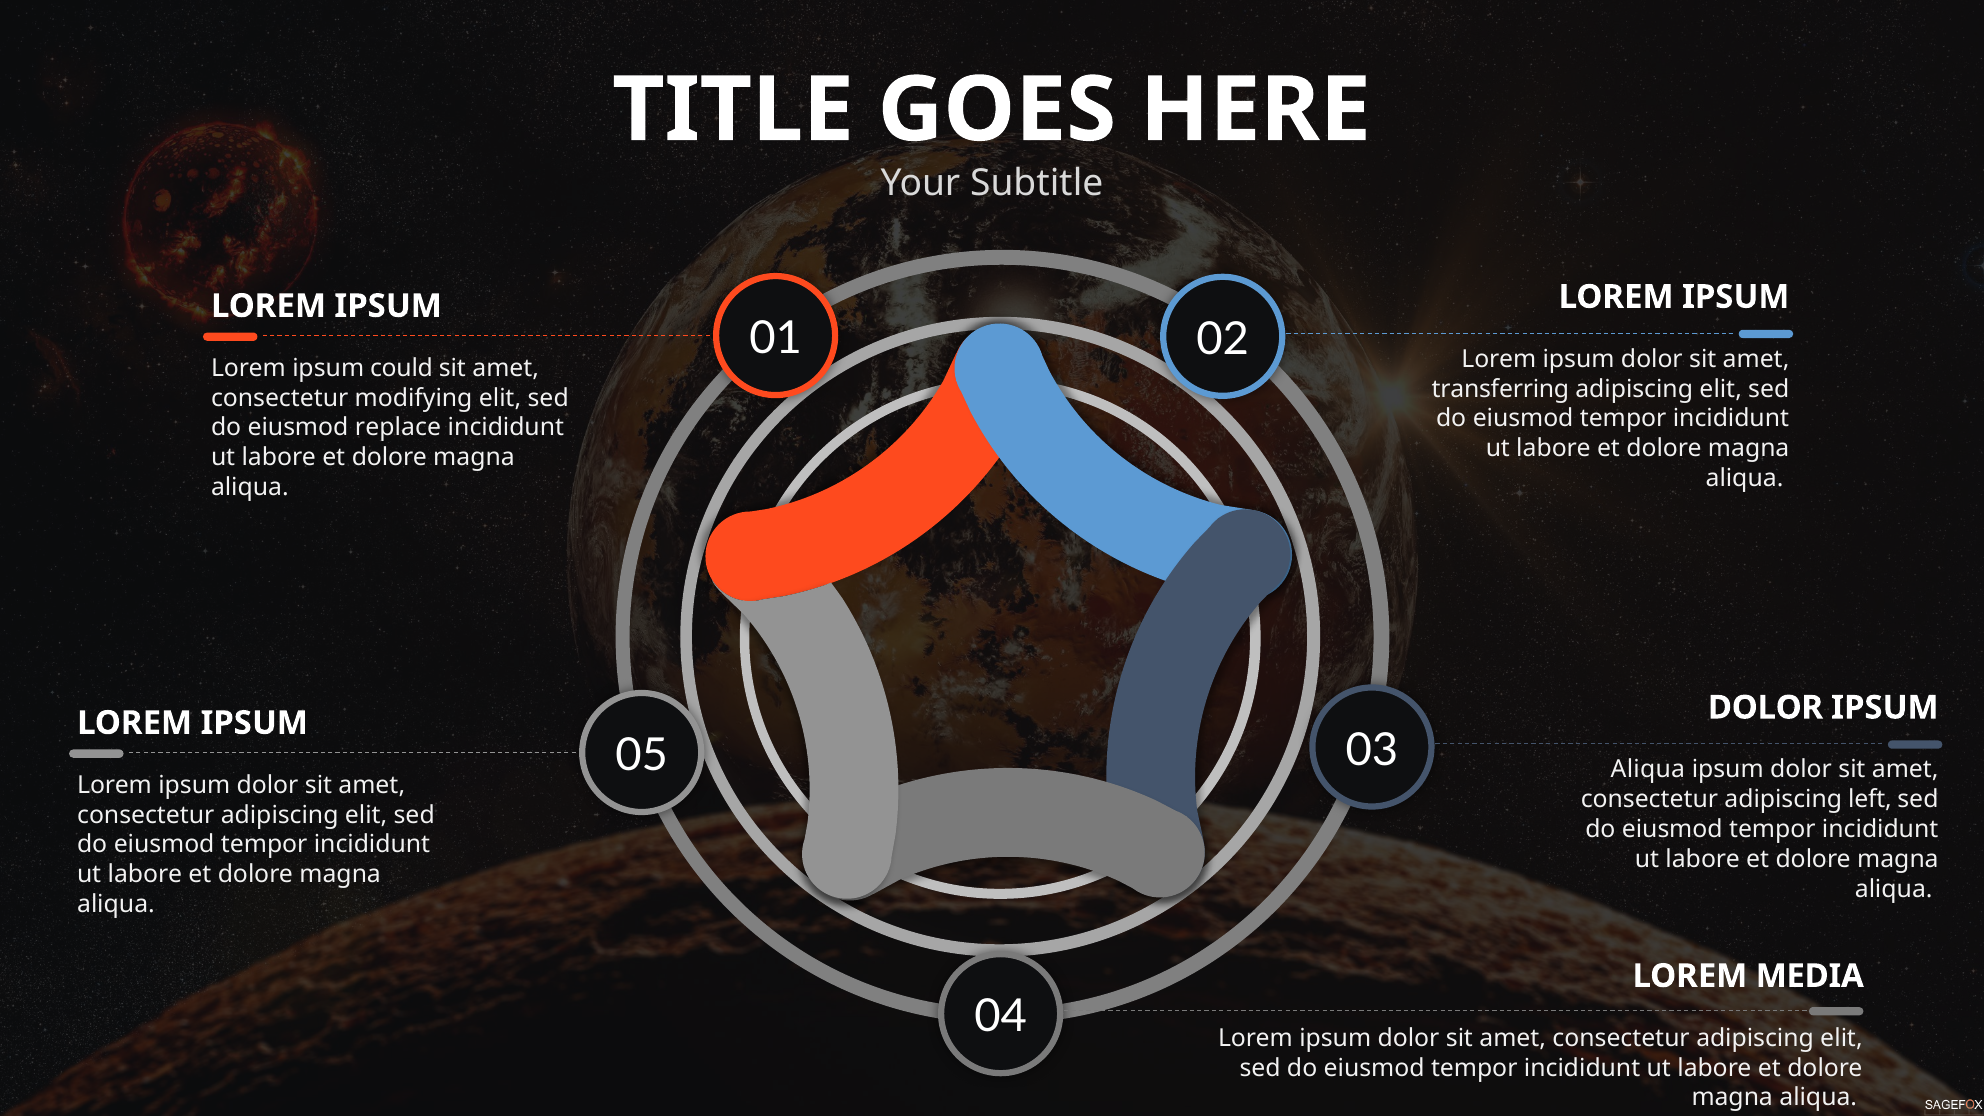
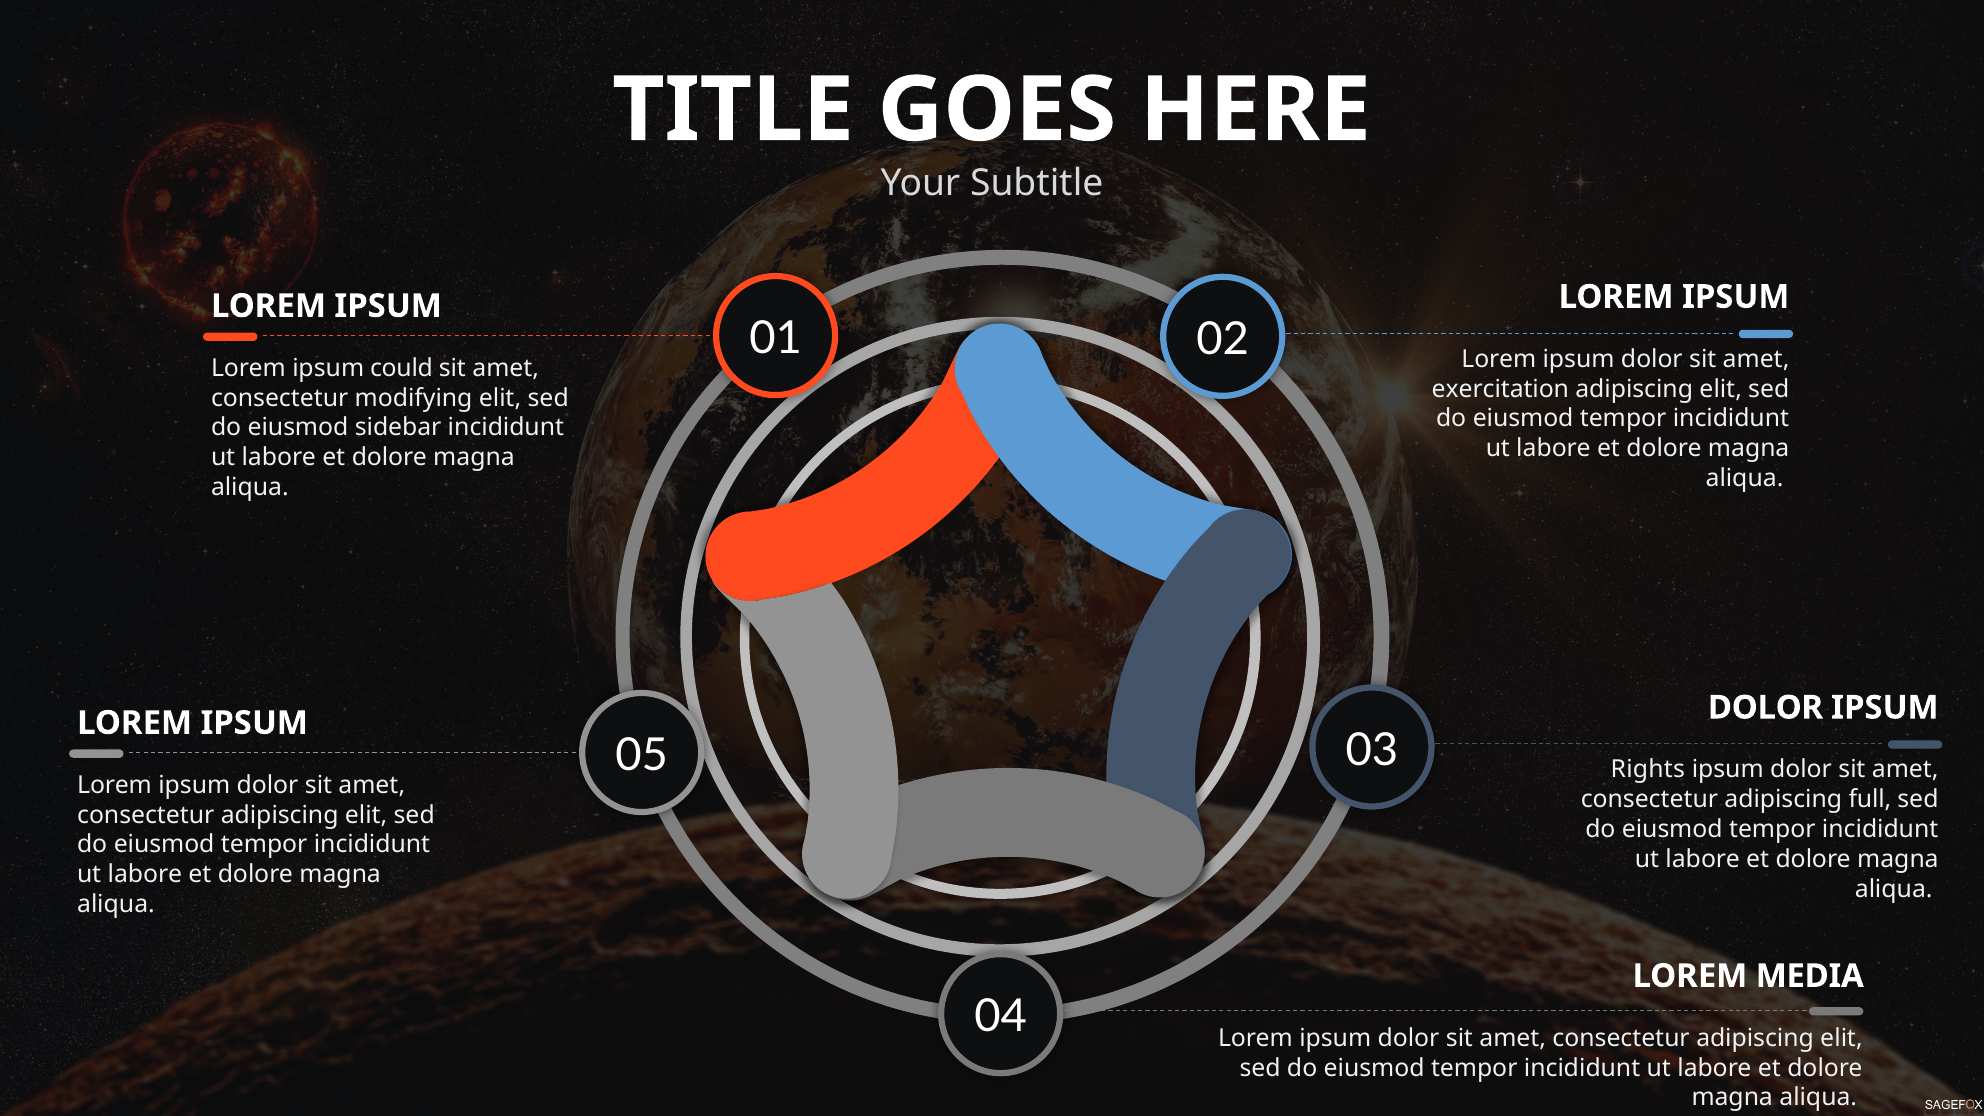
transferring: transferring -> exercitation (1500, 389)
replace: replace -> sidebar (398, 428)
Aliqua: Aliqua -> Rights (1648, 770)
left: left -> full (1870, 800)
